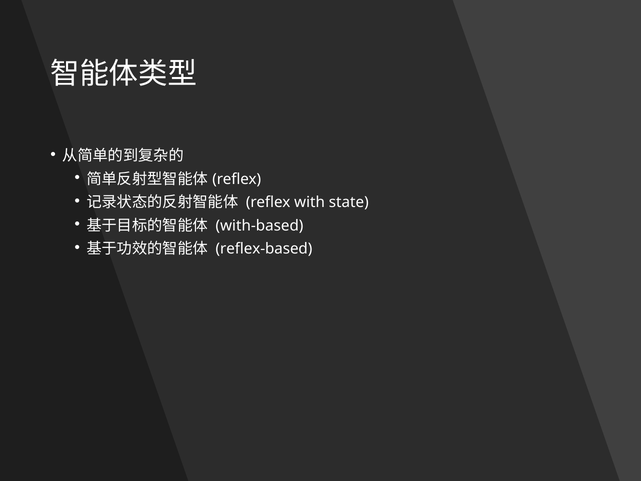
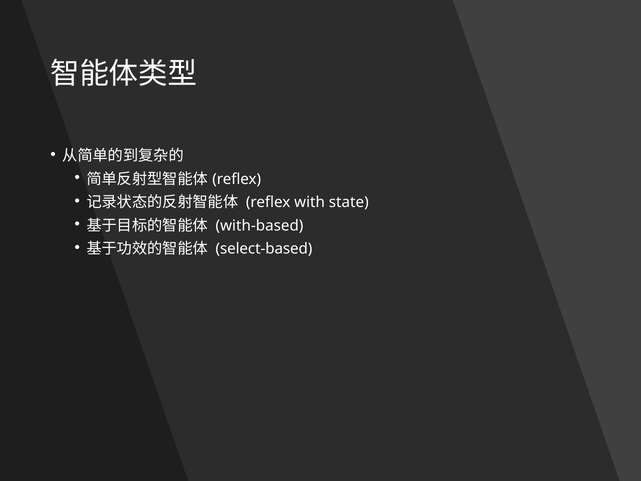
reflex-based: reflex-based -> select-based (264, 249)
